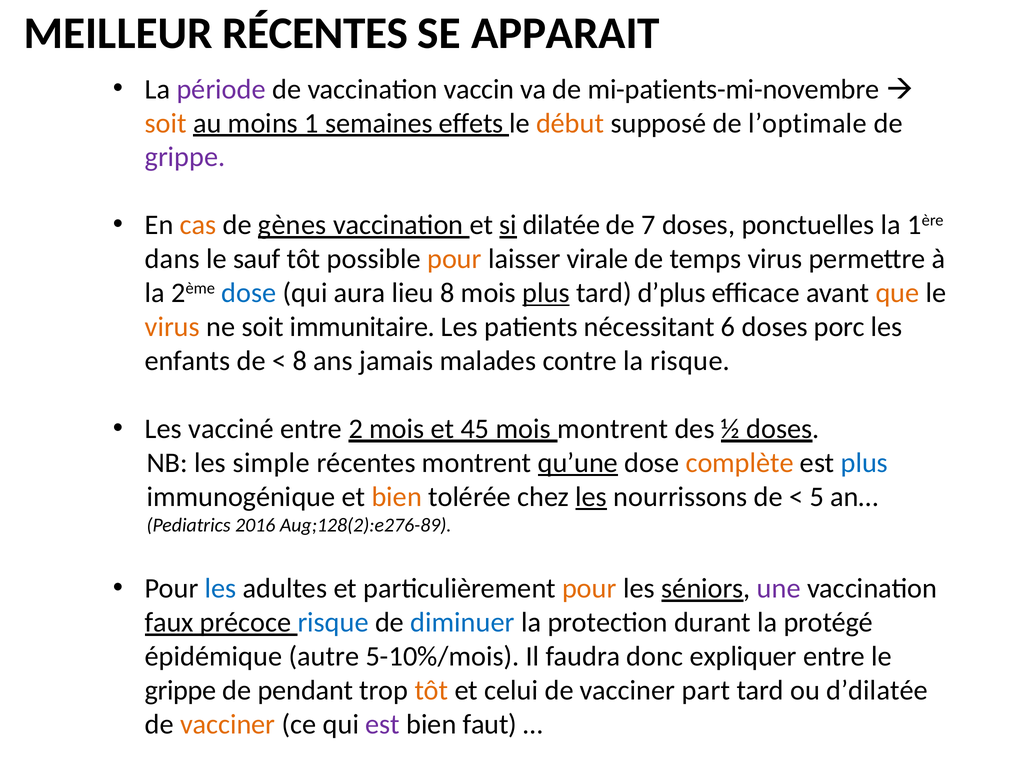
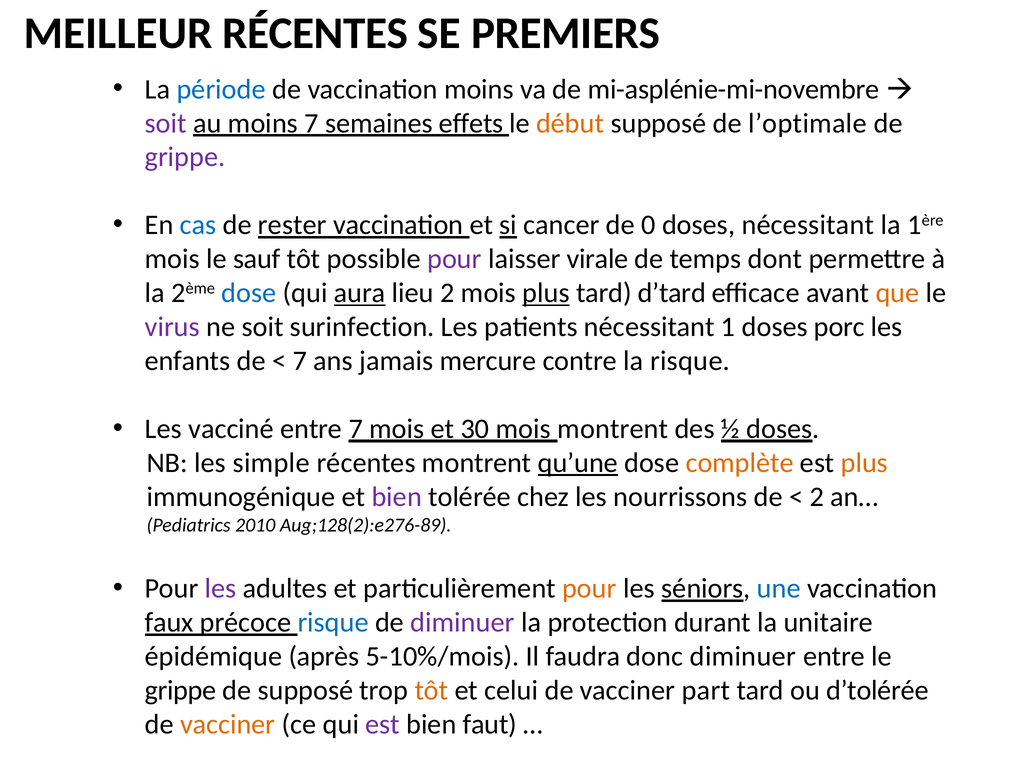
APPARAIT: APPARAIT -> PREMIERS (566, 33)
période colour: purple -> blue (221, 89)
vaccination vaccin: vaccin -> moins (479, 89)
mi-patients-mi-novembre: mi-patients-mi-novembre -> mi-asplénie-mi-novembre (734, 89)
soit colour: orange -> purple (166, 123)
moins 1: 1 -> 7 (312, 123)
cas colour: orange -> blue (198, 225)
gènes: gènes -> rester (292, 225)
dilatée: dilatée -> cancer (561, 225)
7: 7 -> 0 (649, 225)
doses ponctuelles: ponctuelles -> nécessitant (808, 225)
dans: dans -> mois (172, 259)
pour colour: orange -> purple (454, 259)
temps virus: virus -> dont (775, 259)
aura underline: none -> present (360, 293)
lieu 8: 8 -> 2 (447, 293)
d’plus: d’plus -> d’tard (672, 293)
virus colour: orange -> purple (172, 327)
immunitaire: immunitaire -> surinfection (362, 327)
6: 6 -> 1 (728, 327)
8: 8 -> 7 (300, 361)
malades: malades -> mercure (488, 361)
entre 2: 2 -> 7 (356, 429)
45: 45 -> 30 (475, 429)
plus colour: blue -> orange (864, 463)
bien colour: orange -> purple (397, 496)
les underline: present -> none (591, 496)
5: 5 -> 2 (817, 496)
2016: 2016 -> 2010 (255, 525)
les colour: blue -> purple (221, 588)
une colour: purple -> blue (779, 588)
diminuer colour: blue -> purple (463, 622)
protégé: protégé -> unitaire (828, 622)
autre: autre -> après (324, 656)
donc expliquer: expliquer -> diminuer (743, 656)
de pendant: pendant -> supposé (305, 690)
d’dilatée: d’dilatée -> d’tolérée (877, 690)
